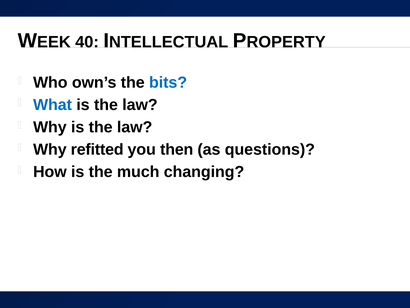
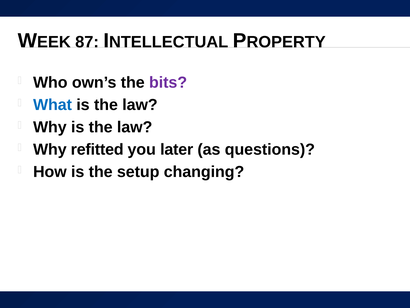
40: 40 -> 87 (87, 42)
bits colour: blue -> purple (168, 82)
then: then -> later (177, 149)
much: much -> setup (138, 172)
